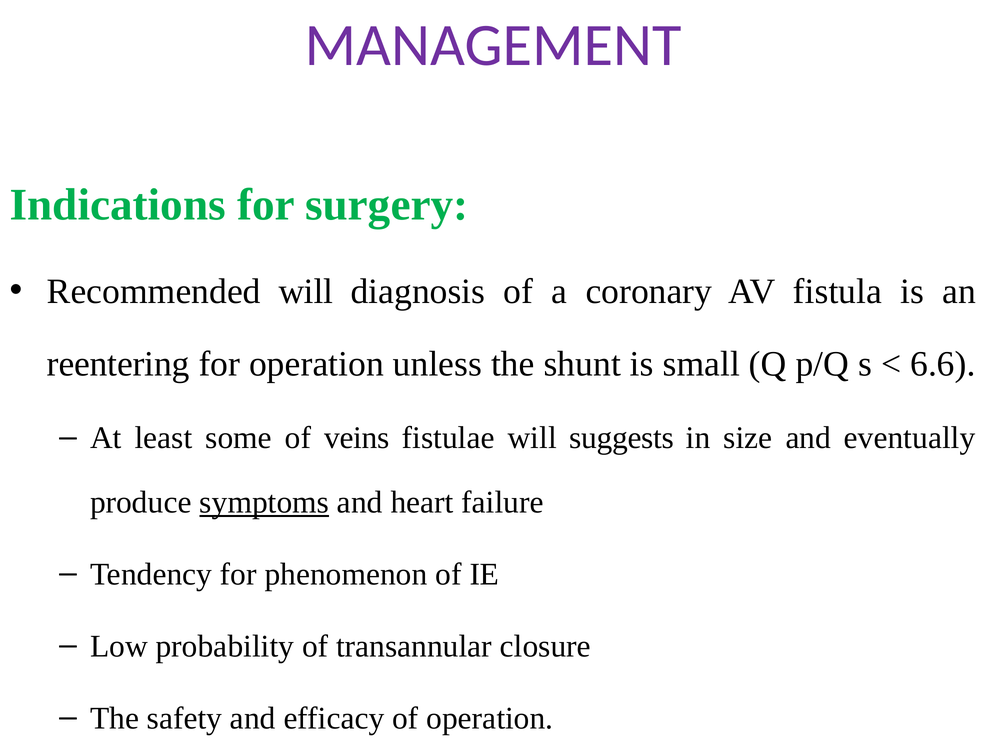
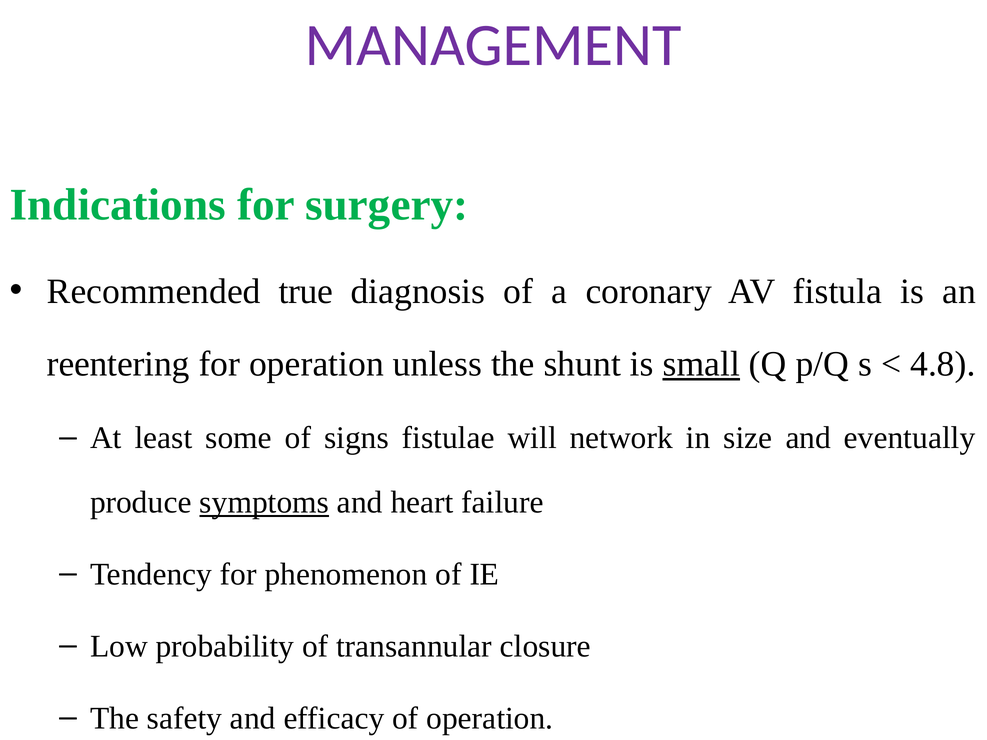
Recommended will: will -> true (306, 291)
small underline: none -> present (701, 364)
6.6: 6.6 -> 4.8 (943, 364)
veins: veins -> signs (357, 438)
suggests: suggests -> network (621, 438)
